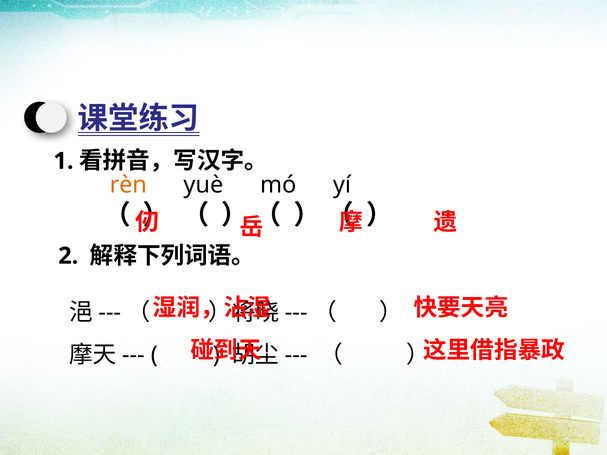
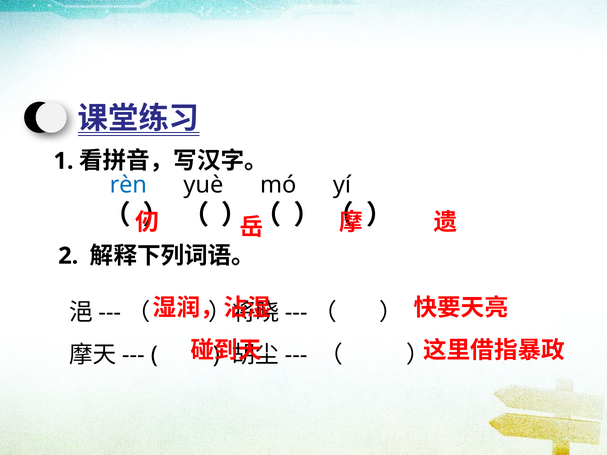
rèn colour: orange -> blue (128, 185)
